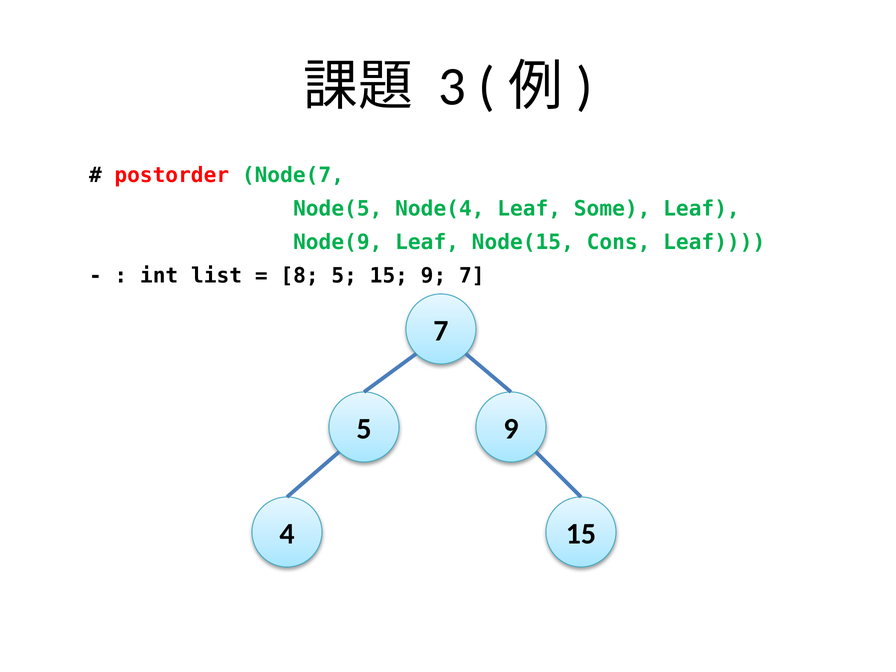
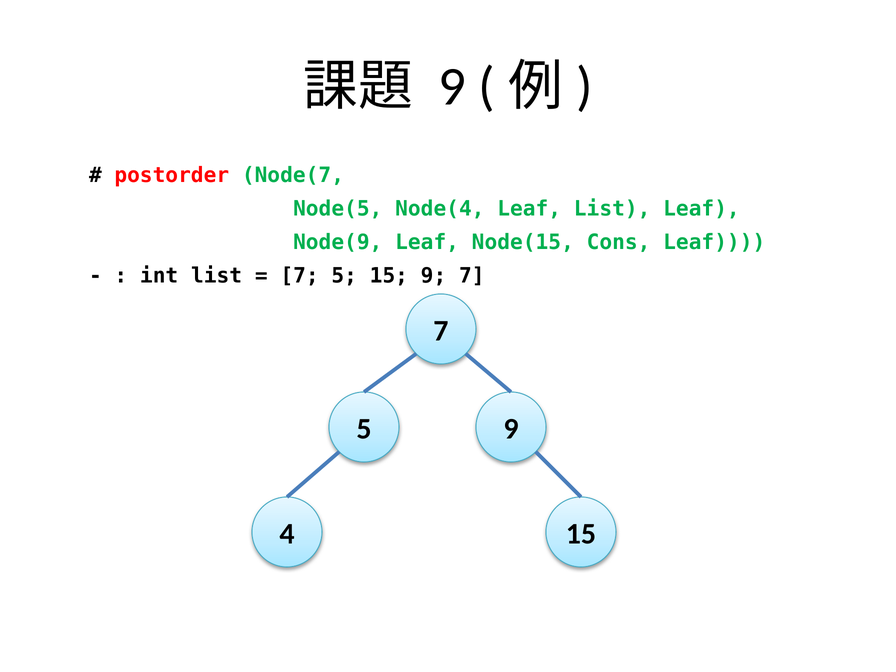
3: 3 -> 9 (452, 87)
Leaf Some: Some -> List (612, 209)
8: 8 -> 7 (300, 276)
